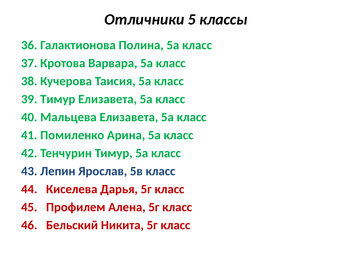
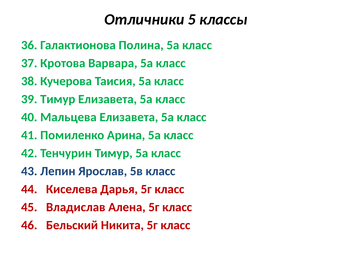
Профилем: Профилем -> Владислав (76, 207)
